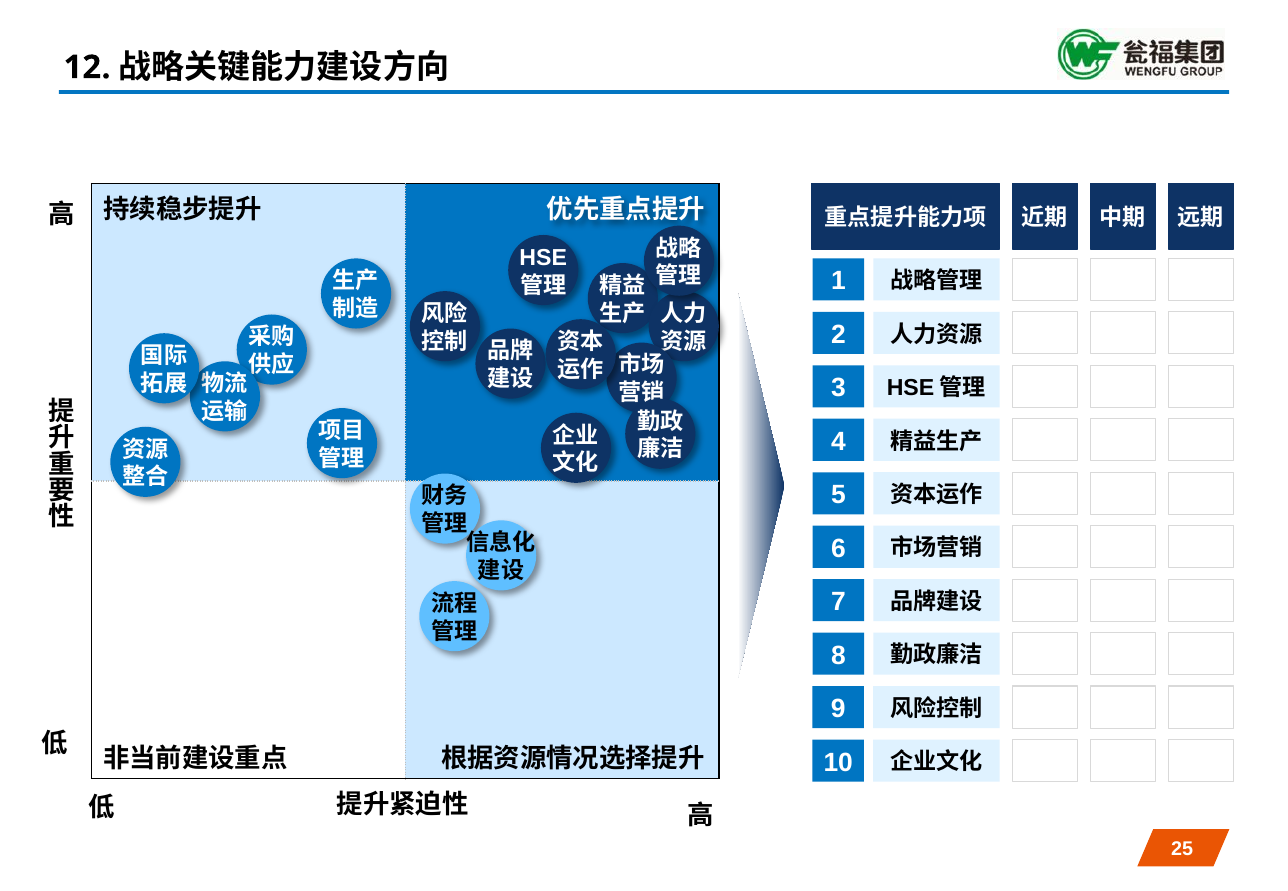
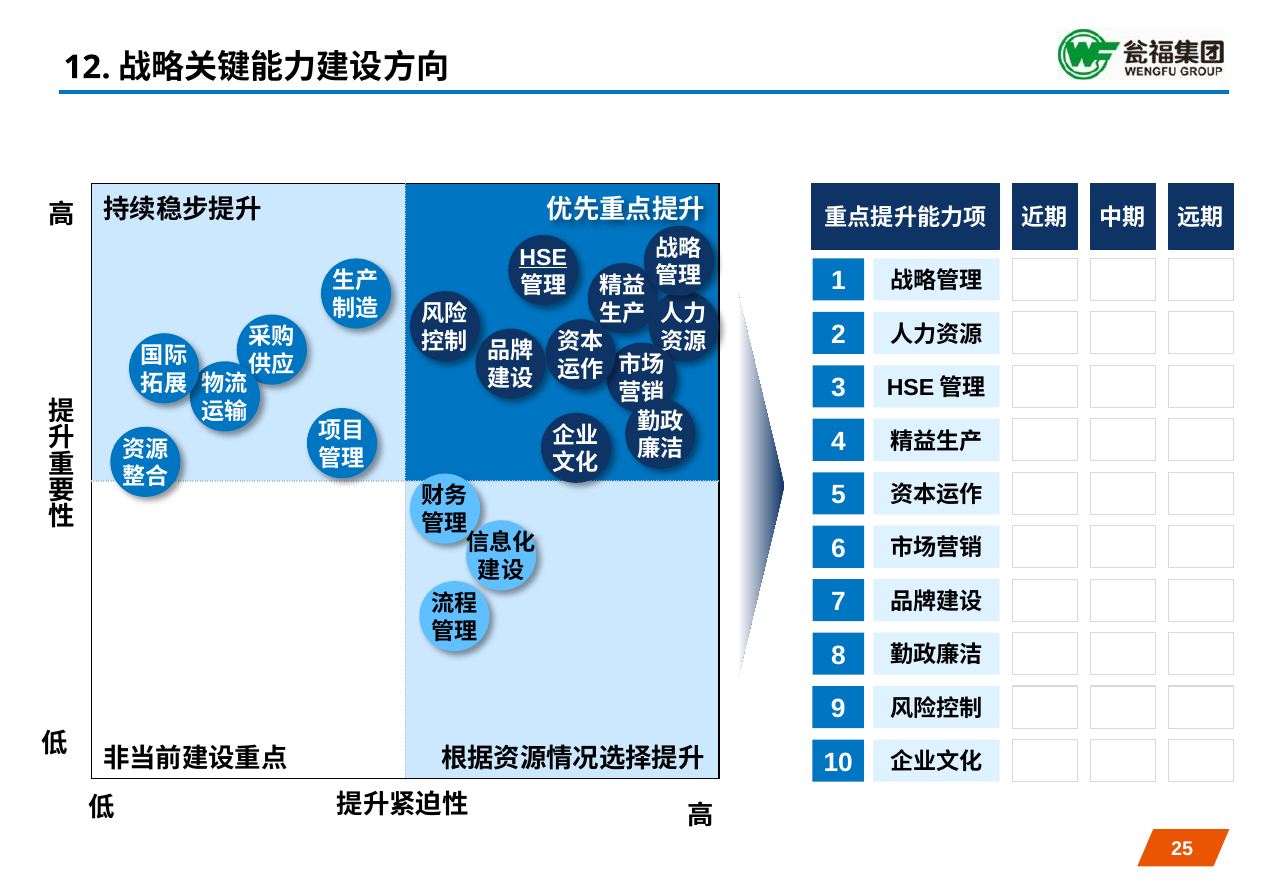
HSE underline: none -> present (543, 258)
